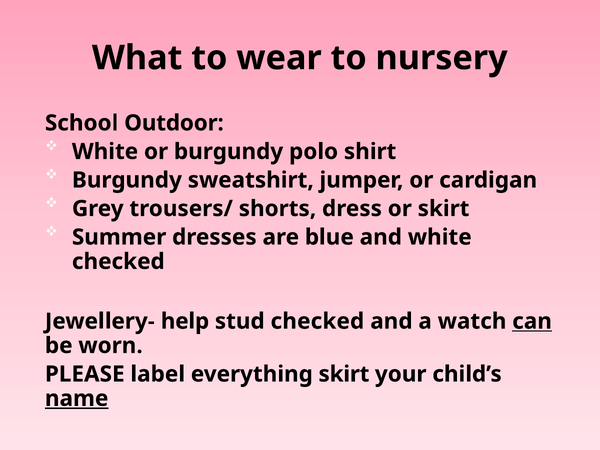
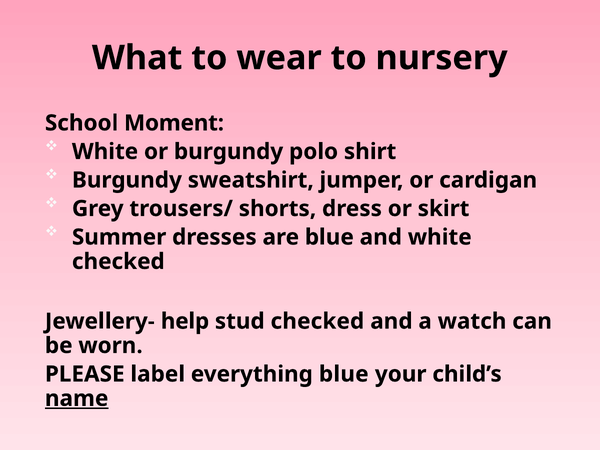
Outdoor: Outdoor -> Moment (174, 123)
can underline: present -> none (532, 321)
everything skirt: skirt -> blue (344, 374)
